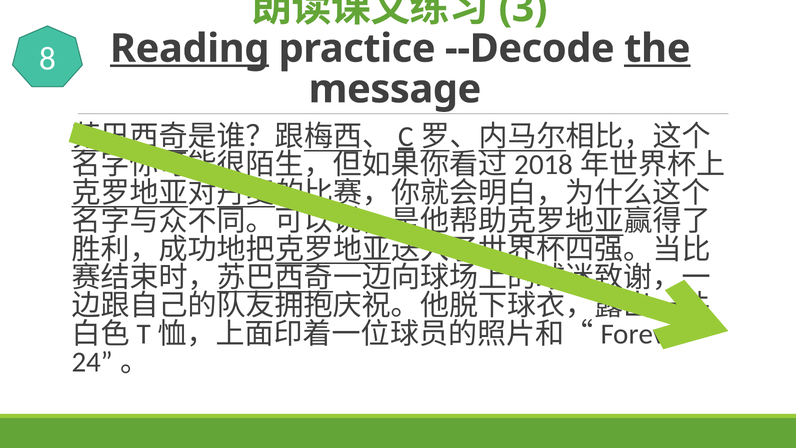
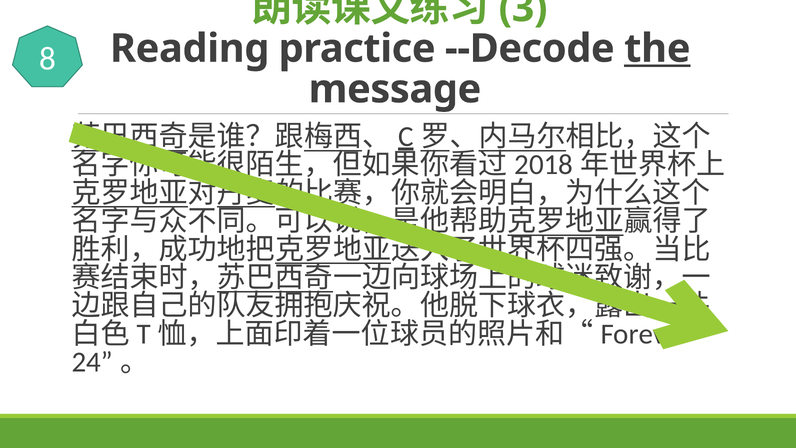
Reading underline: present -> none (190, 49)
